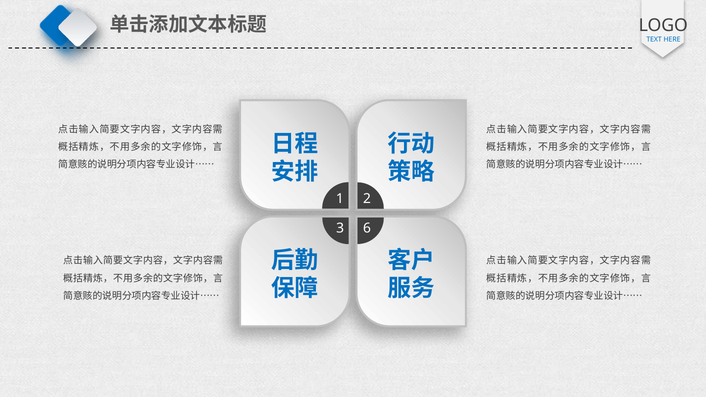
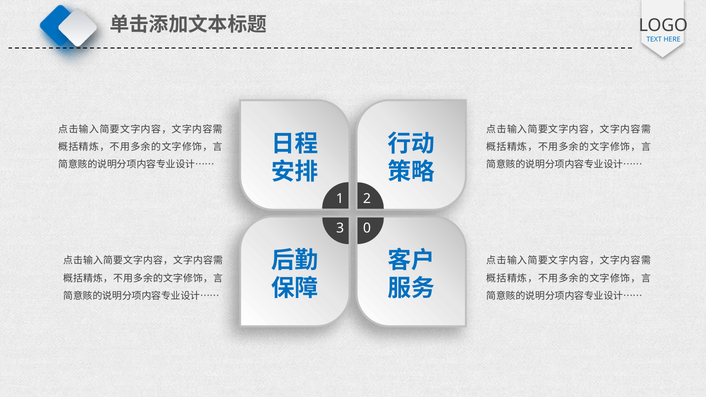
6: 6 -> 0 (367, 228)
